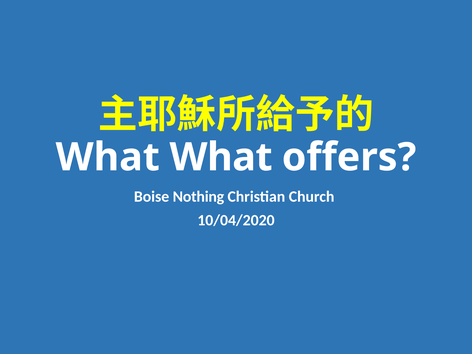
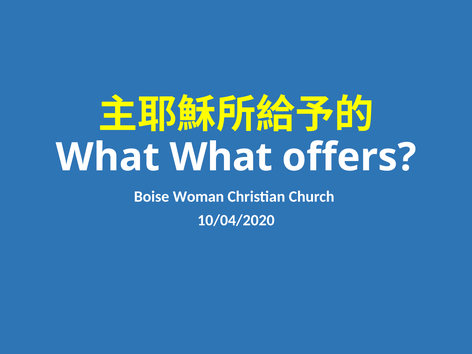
Nothing: Nothing -> Woman (198, 197)
